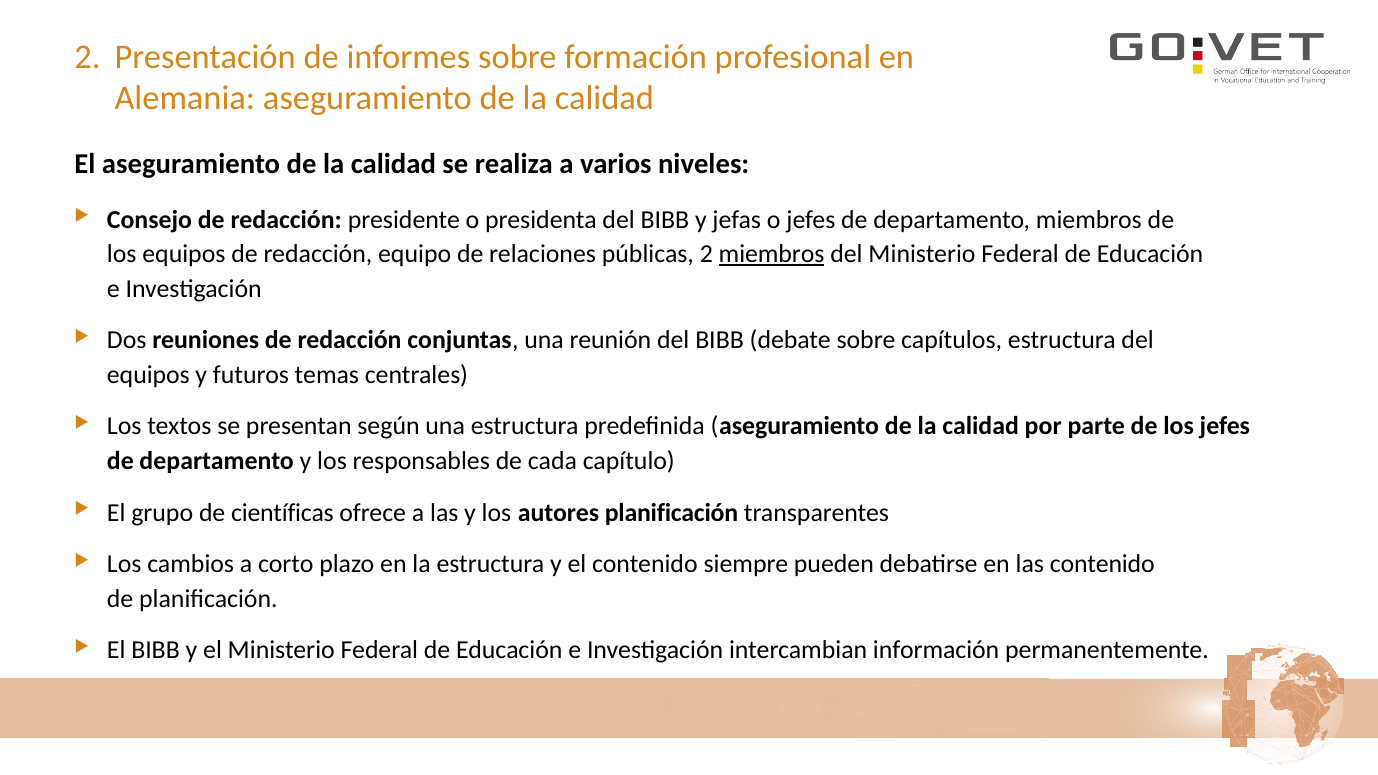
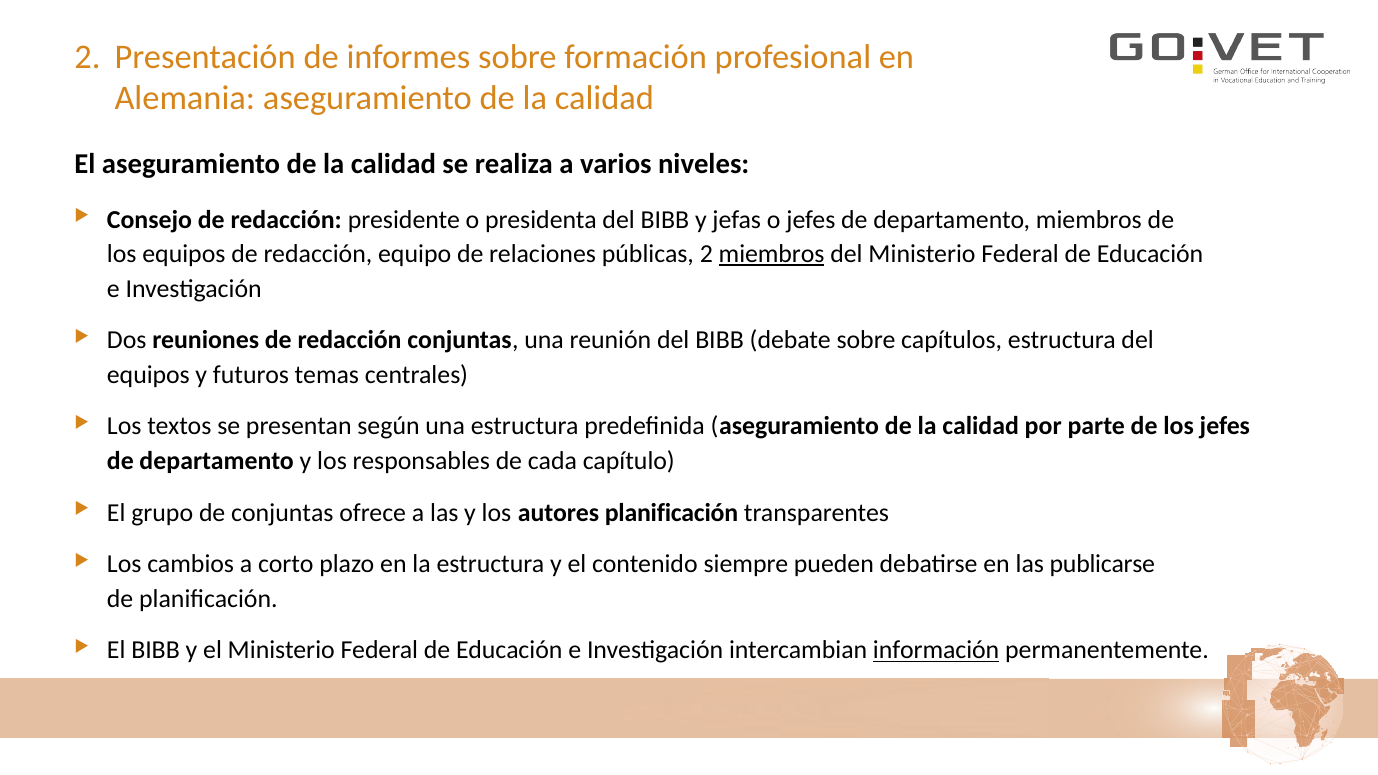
de científicas: científicas -> conjuntas (282, 513)
las contenido: contenido -> publicarse (1102, 564)
información underline: none -> present (936, 651)
